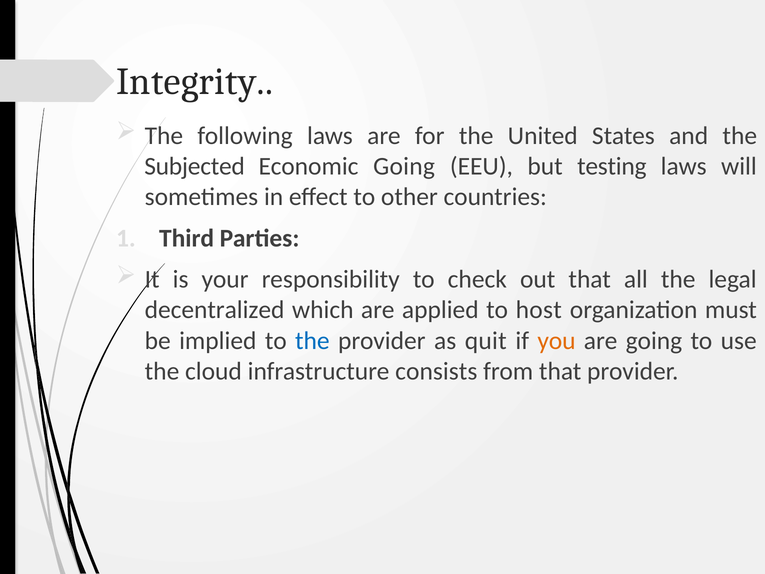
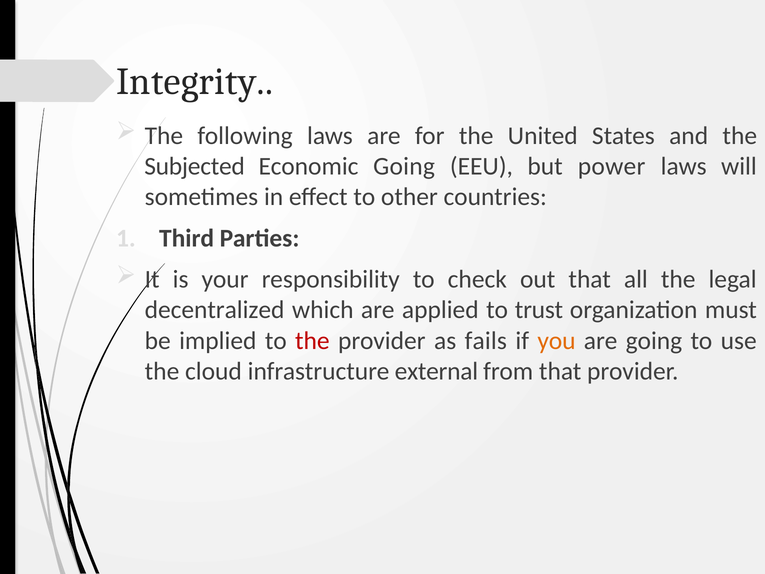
testing: testing -> power (612, 166)
host: host -> trust (539, 310)
the colour: blue -> red (312, 341)
quit: quit -> fails (486, 341)
consists: consists -> external (436, 371)
